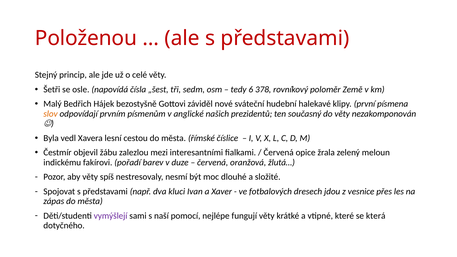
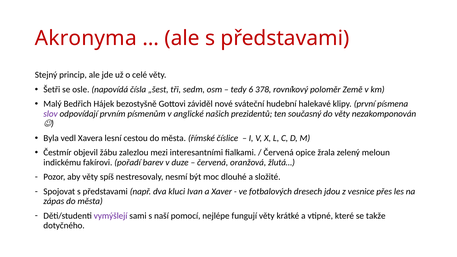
Položenou: Položenou -> Akronyma (86, 38)
slov colour: orange -> purple (51, 114)
která: která -> takže (376, 216)
